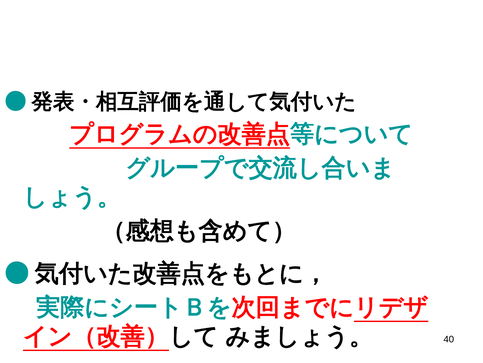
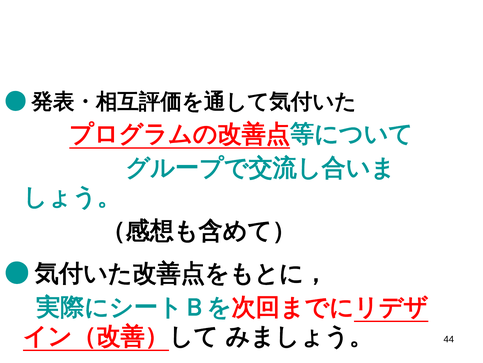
40: 40 -> 44 (449, 339)
